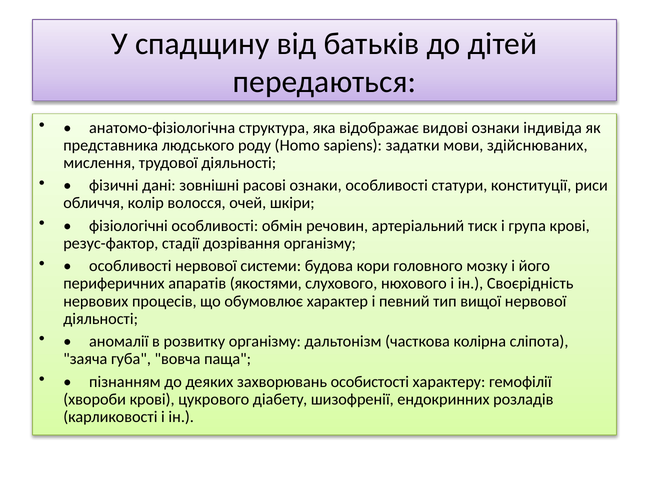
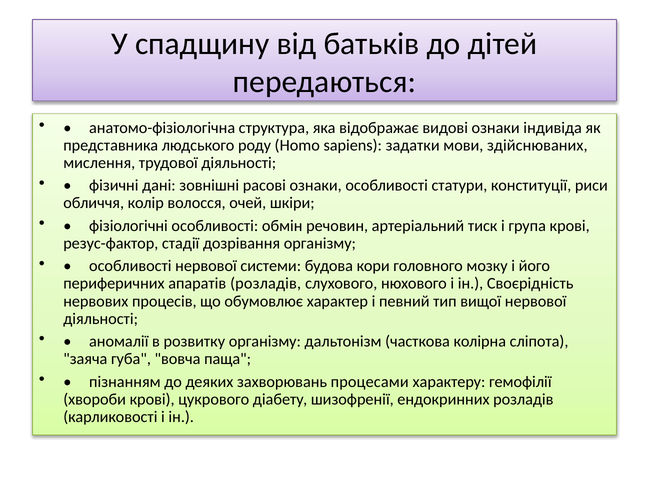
апаратів якостями: якостями -> розладів (266, 283)
особистості: особистості -> процесами (370, 381)
